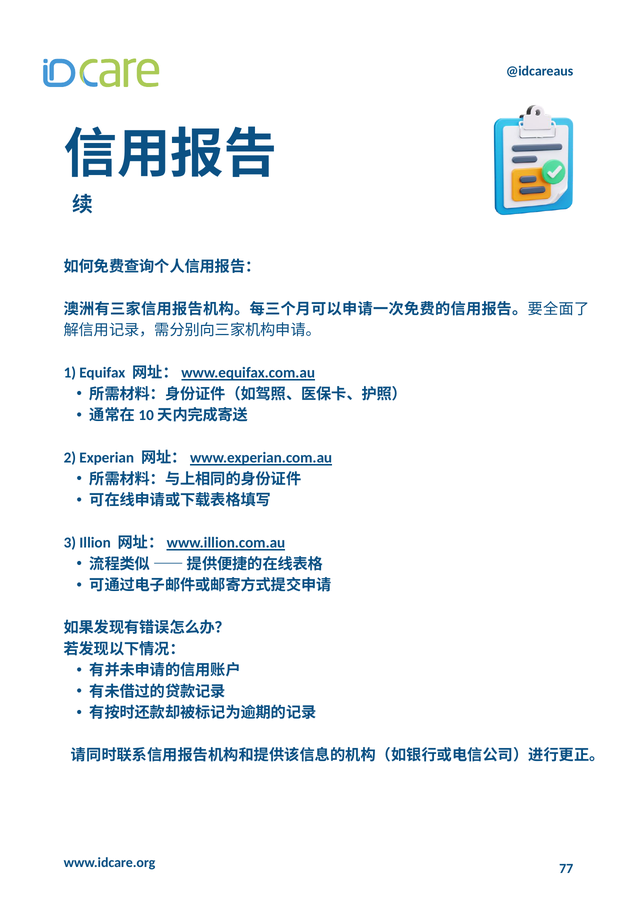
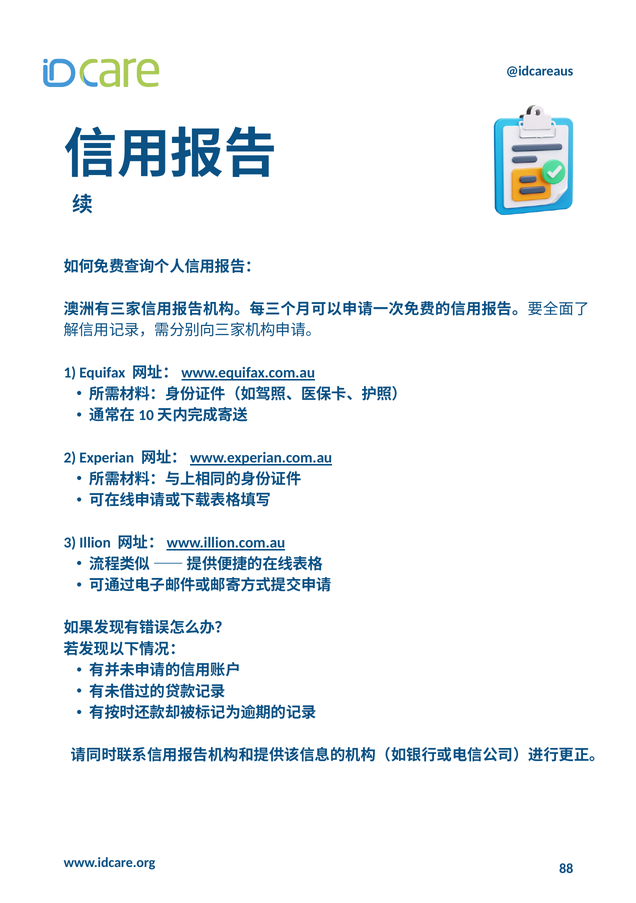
77: 77 -> 88 (566, 869)
